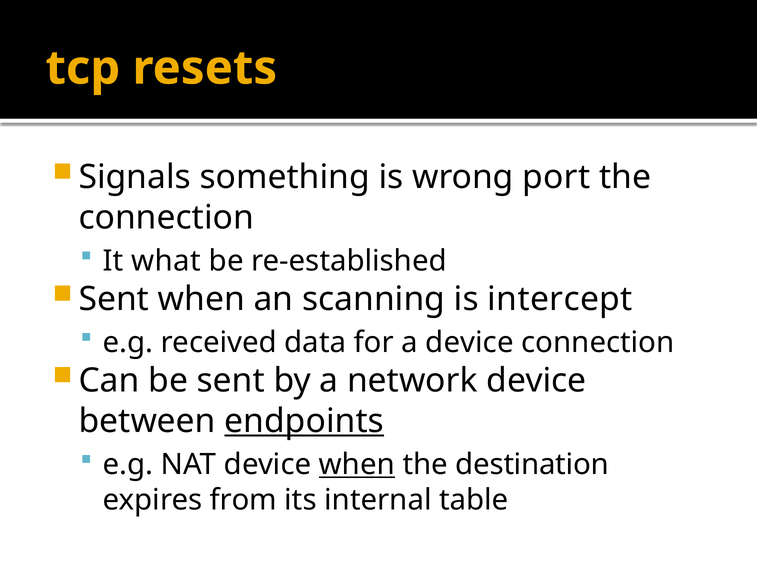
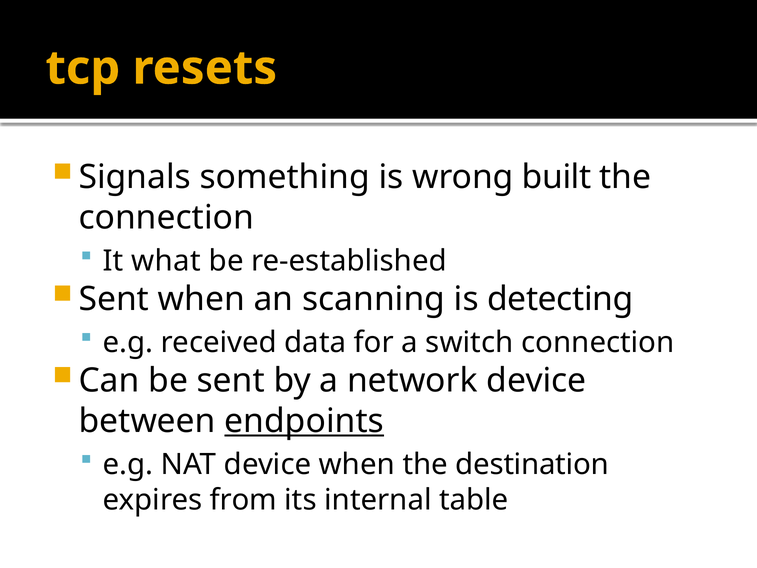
port: port -> built (557, 177)
intercept: intercept -> detecting (560, 299)
a device: device -> switch (470, 342)
when underline: present -> none (357, 464)
